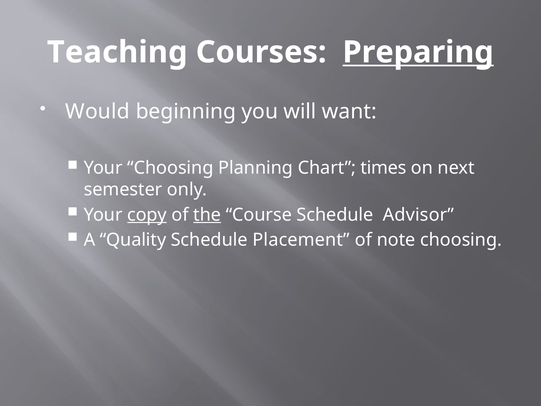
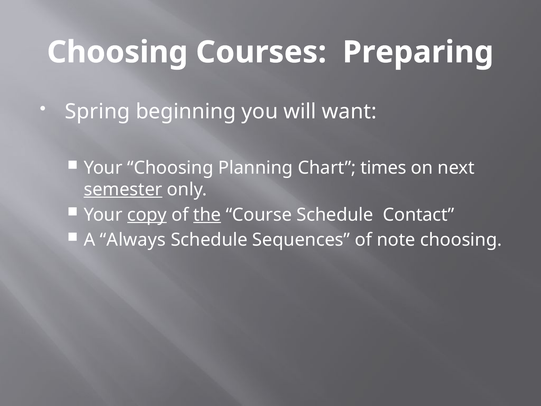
Teaching: Teaching -> Choosing (117, 52)
Preparing underline: present -> none (418, 52)
Would: Would -> Spring (98, 111)
semester underline: none -> present (123, 189)
Advisor: Advisor -> Contact (419, 215)
Quality: Quality -> Always (133, 240)
Placement: Placement -> Sequences (301, 240)
